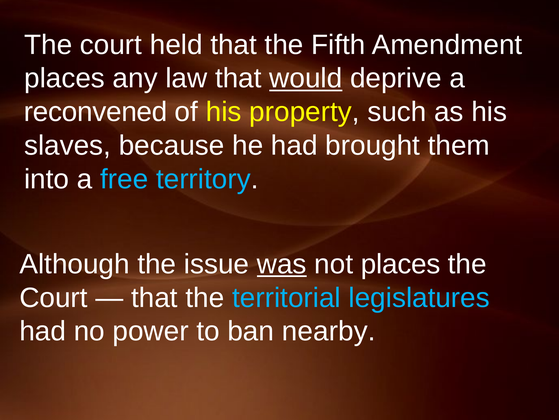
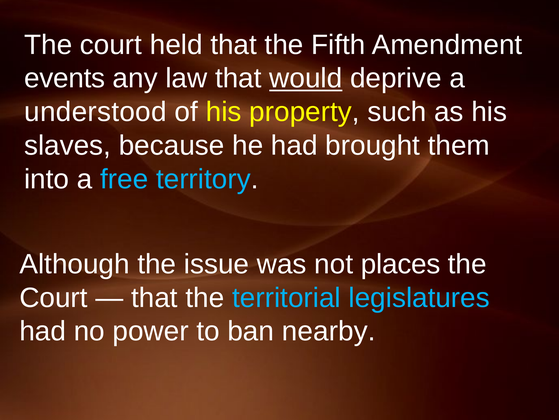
places: places -> events (65, 78)
reconvened: reconvened -> understood (95, 112)
was underline: present -> none (282, 264)
